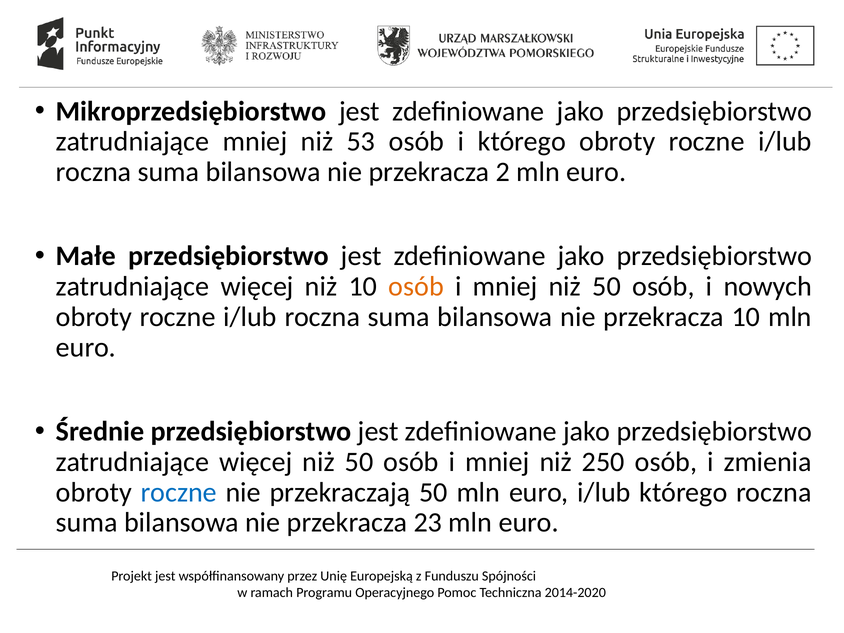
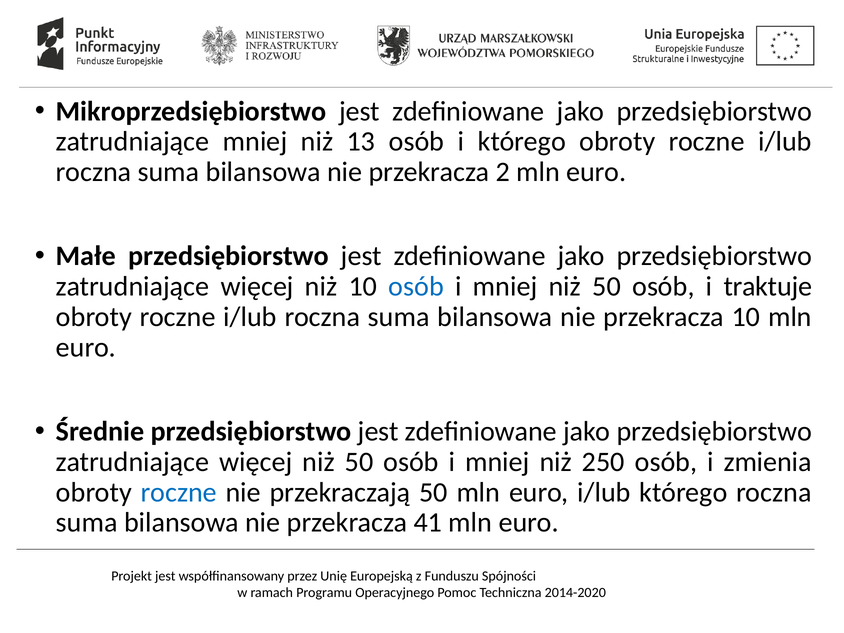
53: 53 -> 13 (361, 142)
osób colour: orange -> blue (416, 287)
nowych: nowych -> traktuje (768, 287)
23: 23 -> 41 (428, 523)
